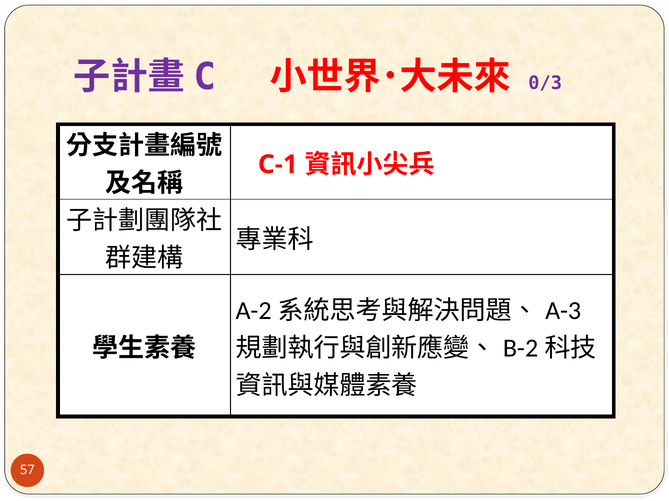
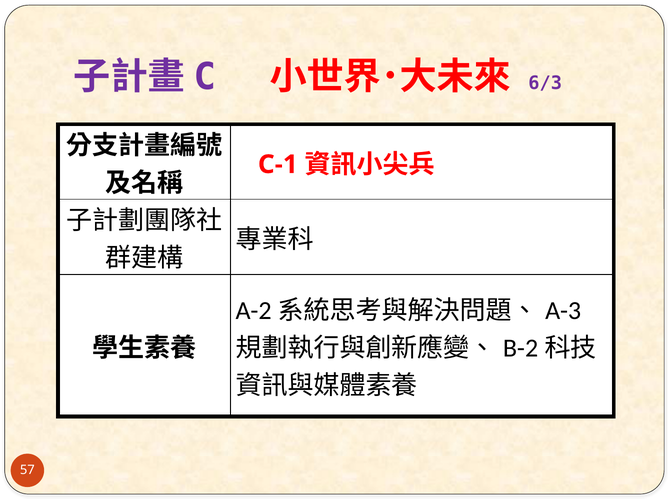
0/3: 0/3 -> 6/3 (545, 83)
